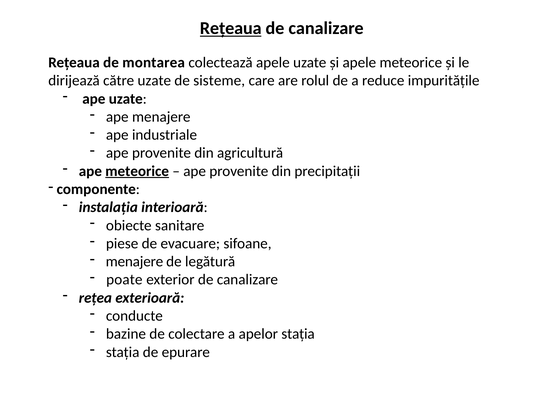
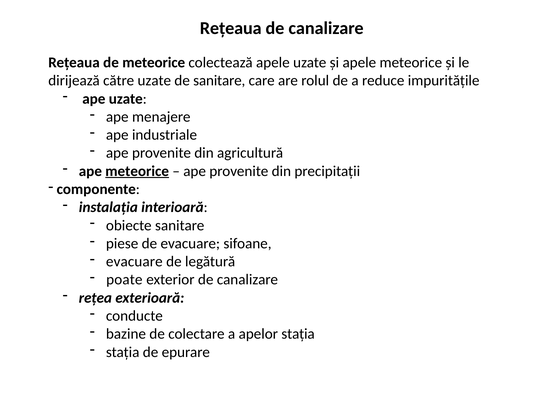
Rețeaua underline: present -> none (231, 28)
de montarea: montarea -> meteorice (154, 63)
de sisteme: sisteme -> sanitare (219, 81)
menajere: menajere -> evacuare (134, 262)
